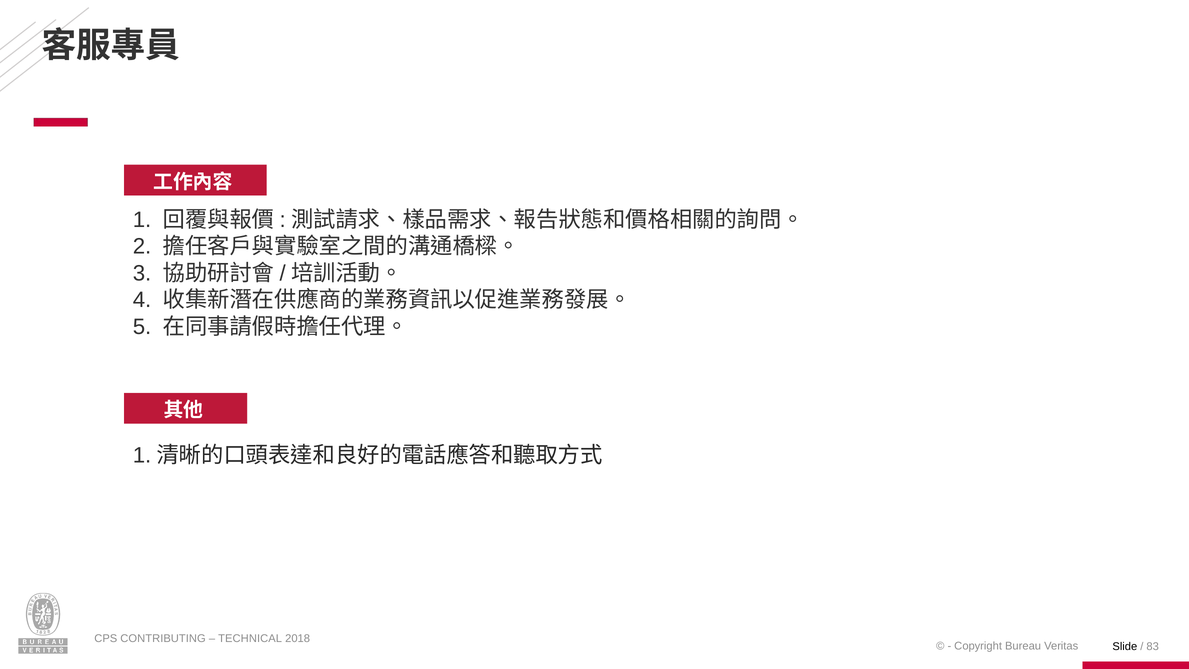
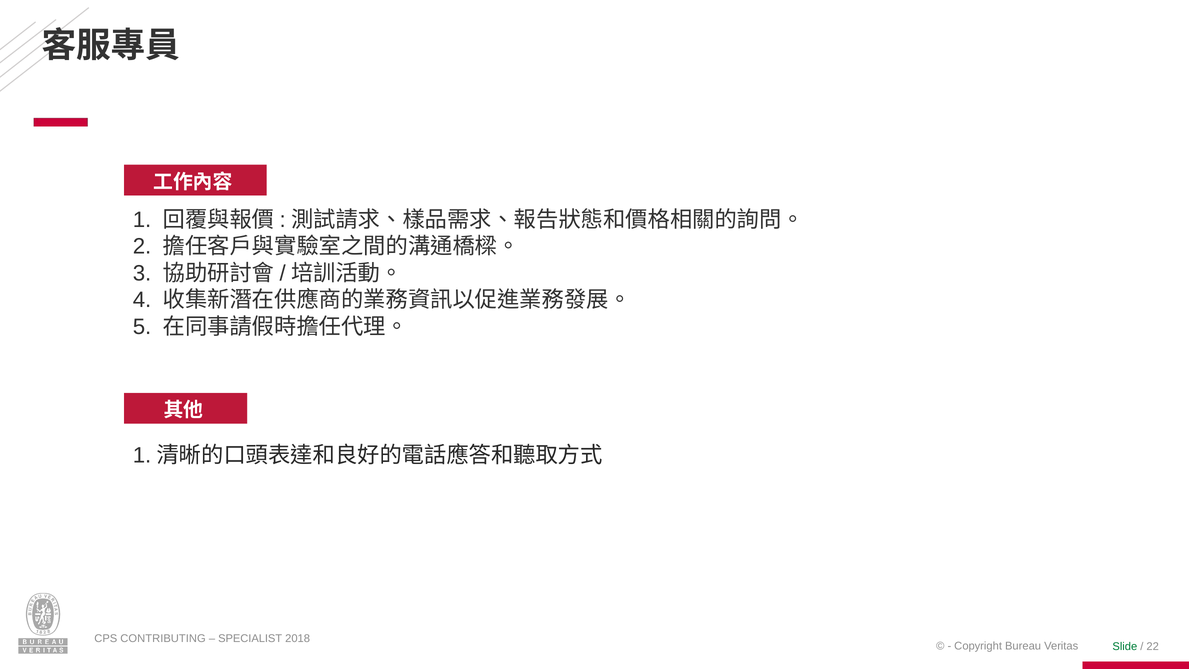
TECHNICAL: TECHNICAL -> SPECIALIST (250, 638)
Slide colour: black -> green (1125, 646)
83: 83 -> 22 (1153, 646)
